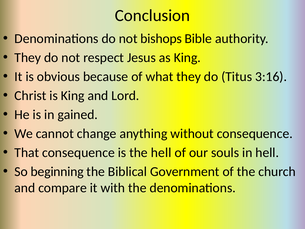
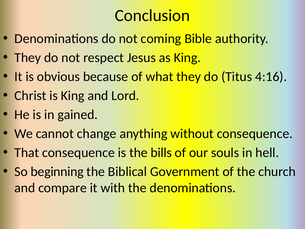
bishops: bishops -> coming (161, 39)
3:16: 3:16 -> 4:16 (271, 77)
the hell: hell -> bills (161, 152)
